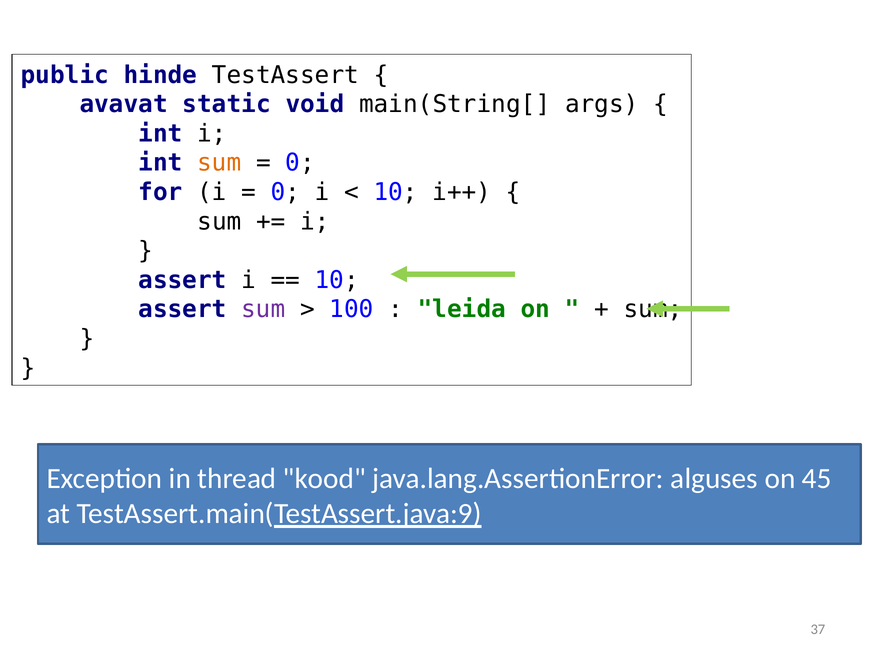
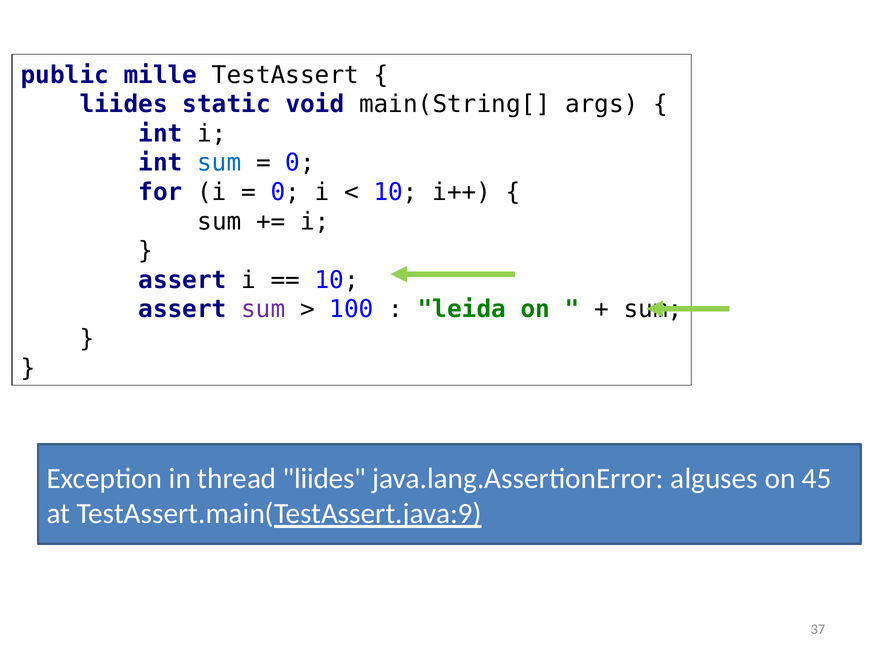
hinde: hinde -> mille (160, 75)
avavat: avavat -> liides (124, 104)
sum colour: orange -> blue (219, 163)
thread kood: kood -> liides (325, 478)
